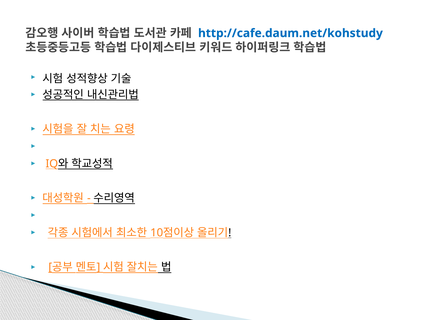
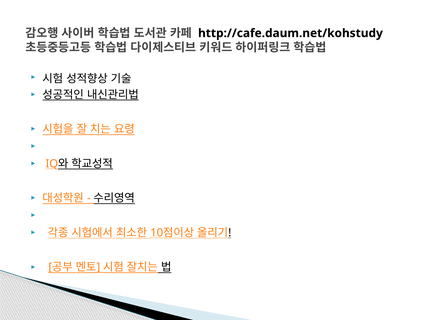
http://cafe.daum.net/kohstudy colour: blue -> black (290, 33)
